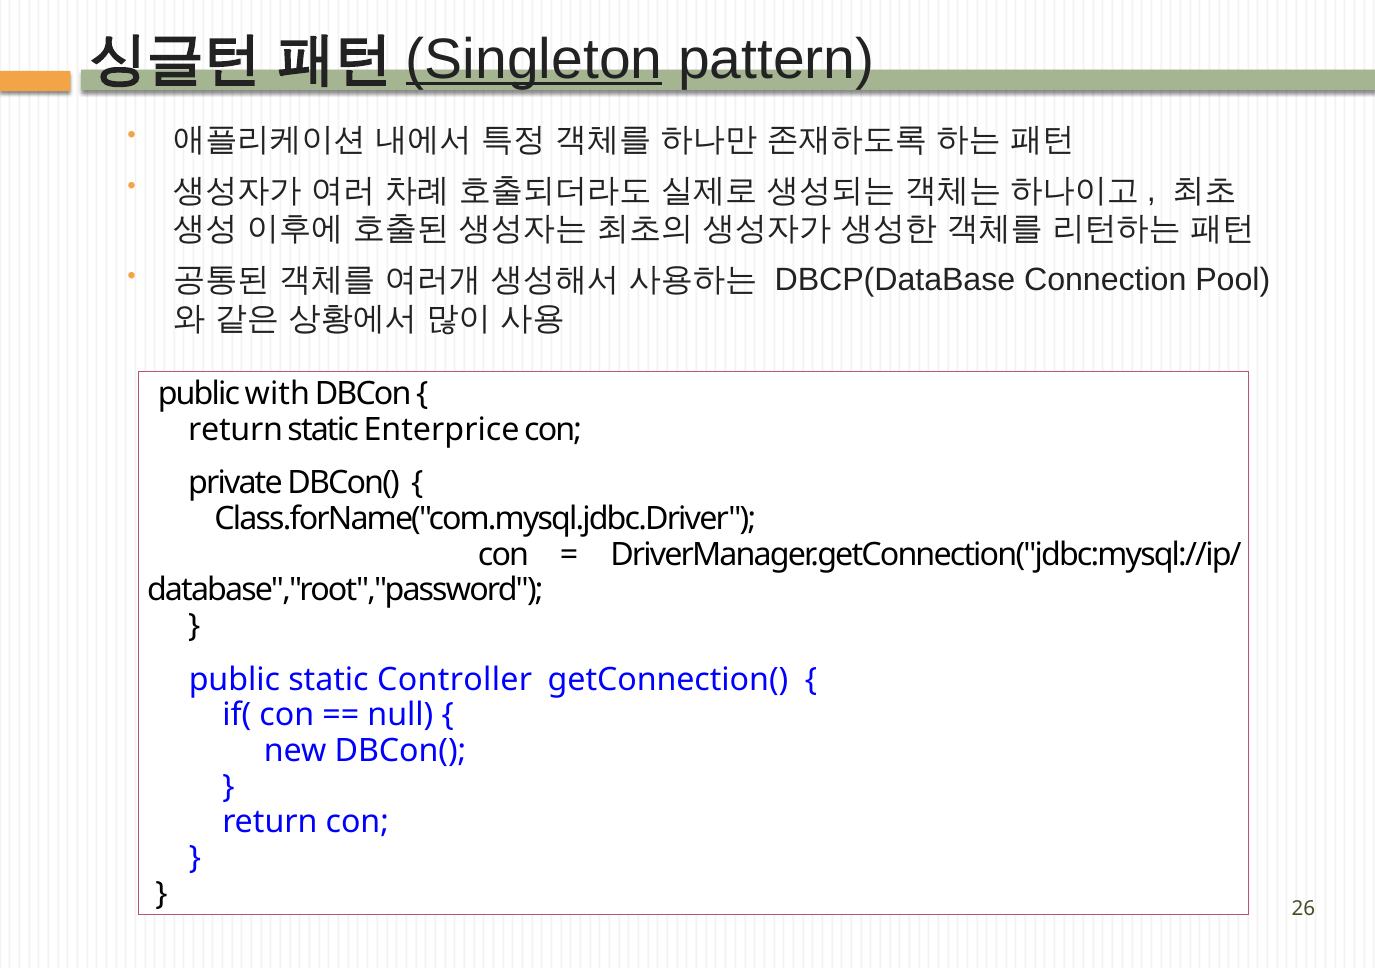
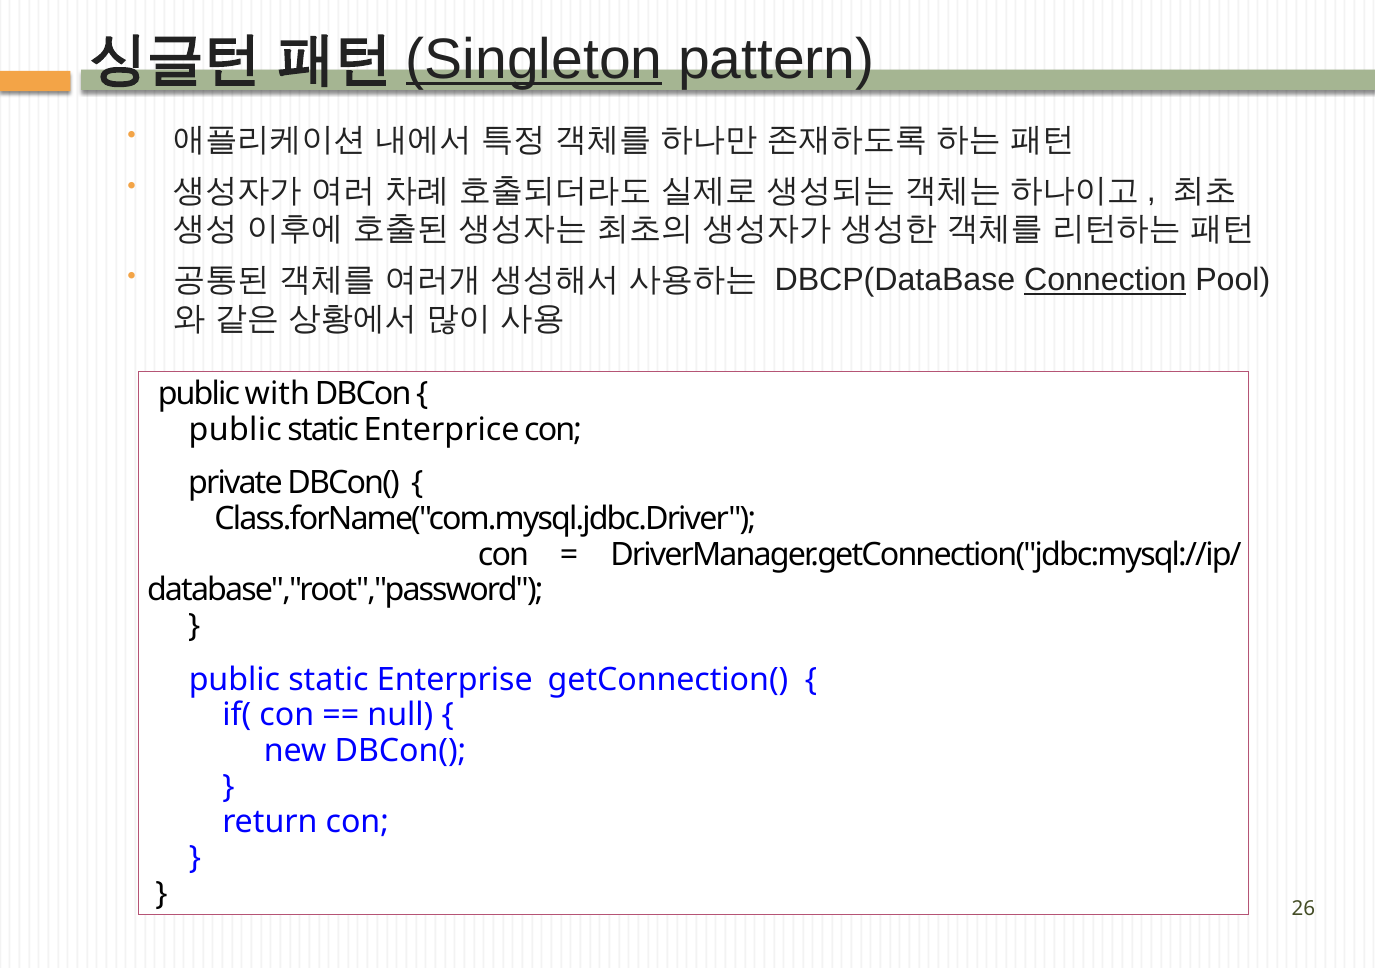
Connection underline: none -> present (1105, 280)
return: return -> public (235, 430)
Controller: Controller -> Enterprise (455, 679)
